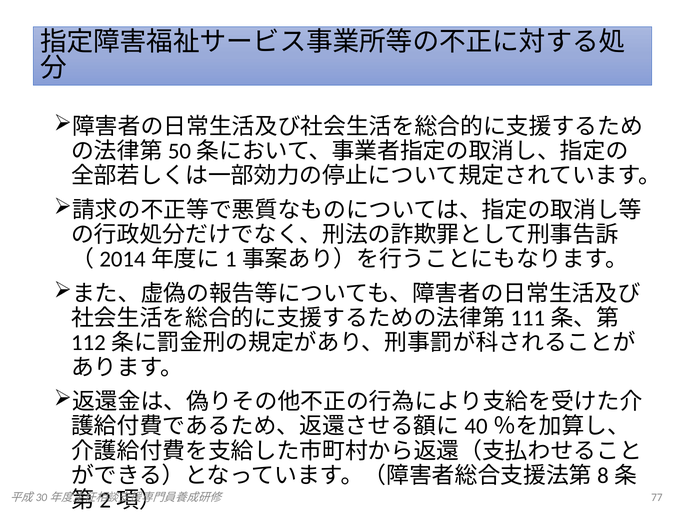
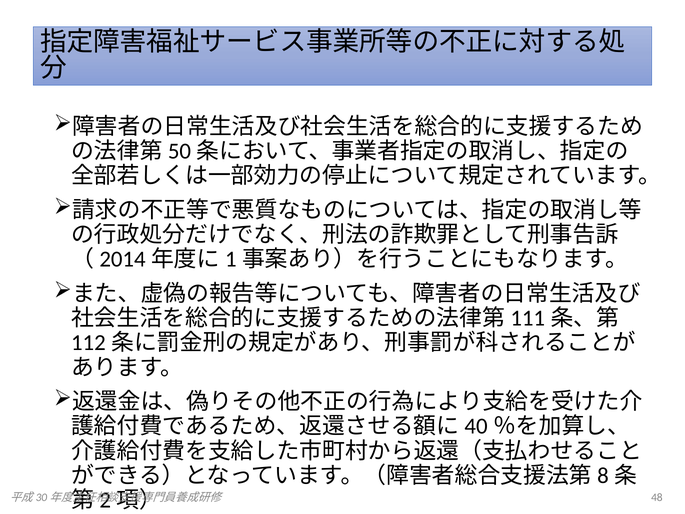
77: 77 -> 48 (657, 497)
